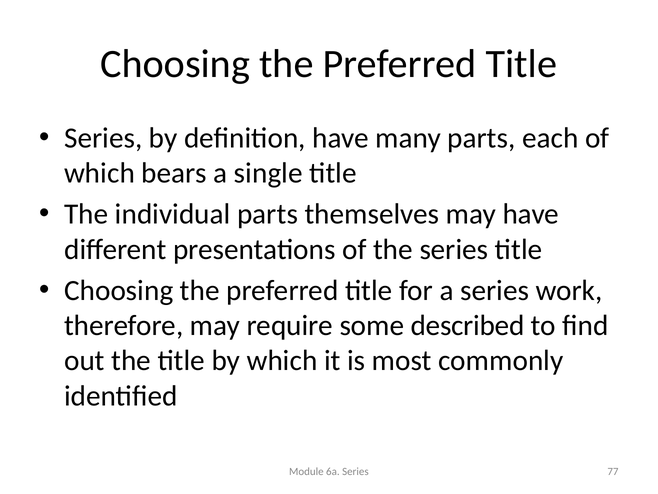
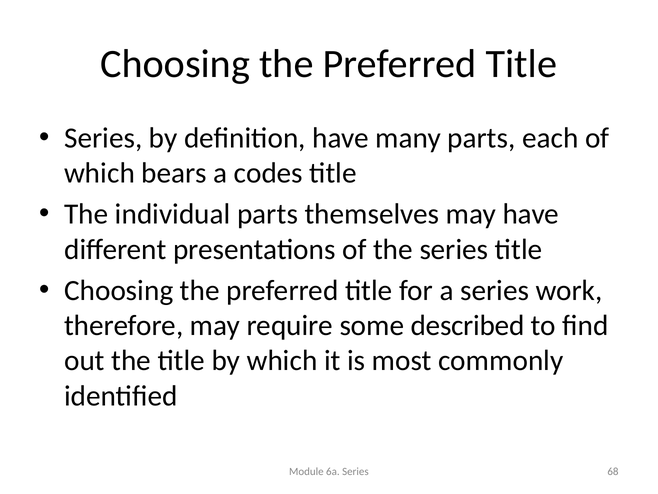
single: single -> codes (268, 173)
77: 77 -> 68 (613, 471)
